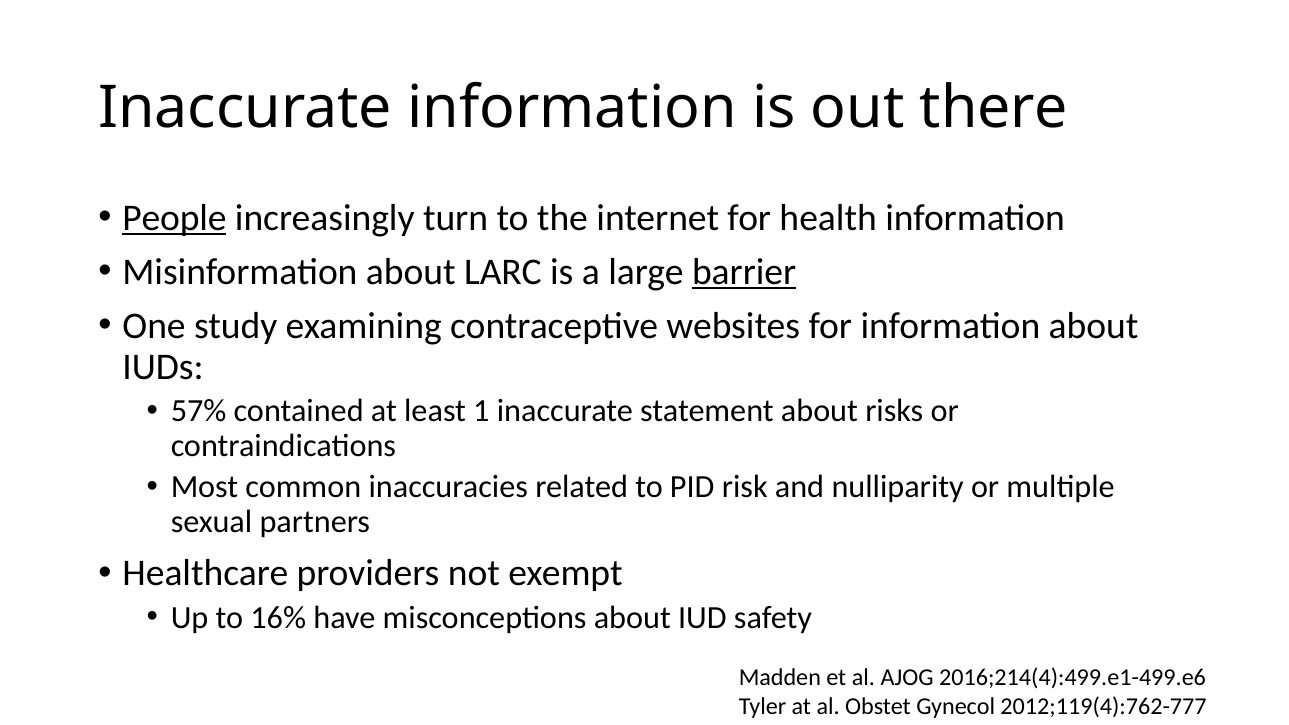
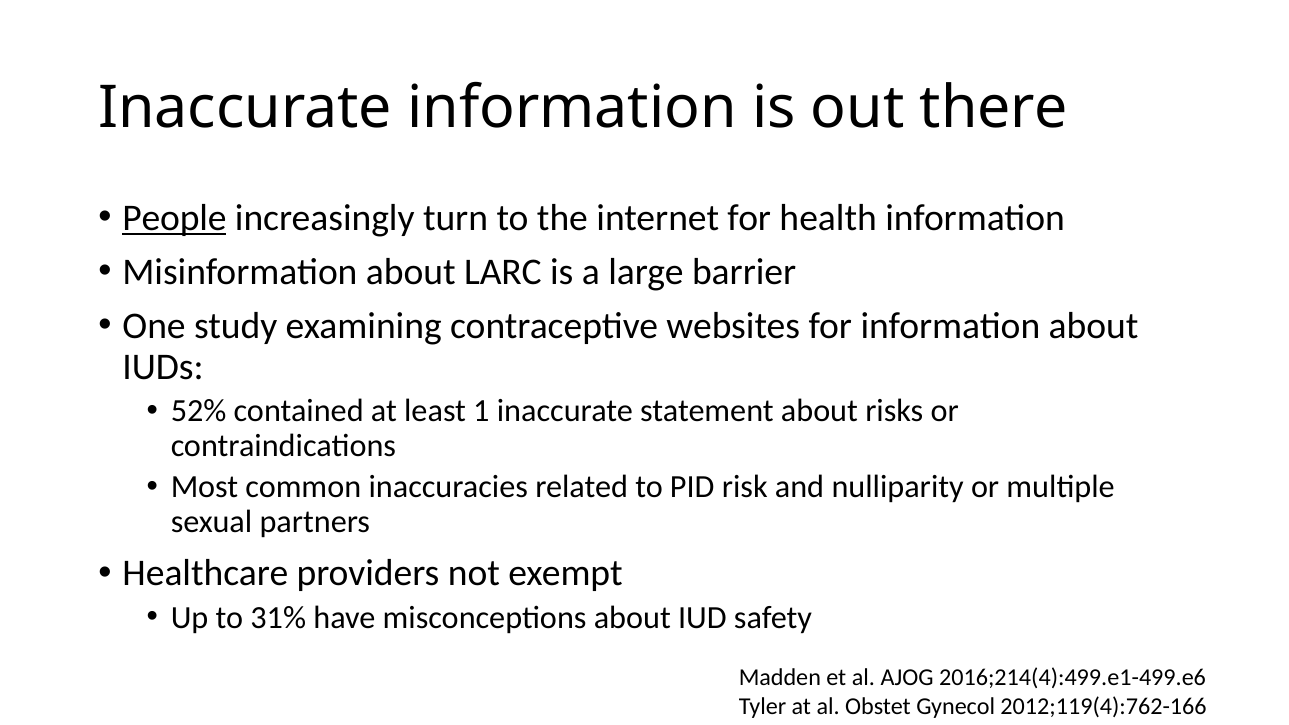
barrier underline: present -> none (744, 272)
57%: 57% -> 52% (199, 411)
16%: 16% -> 31% (278, 618)
2012;119(4):762-777: 2012;119(4):762-777 -> 2012;119(4):762-166 (1104, 707)
